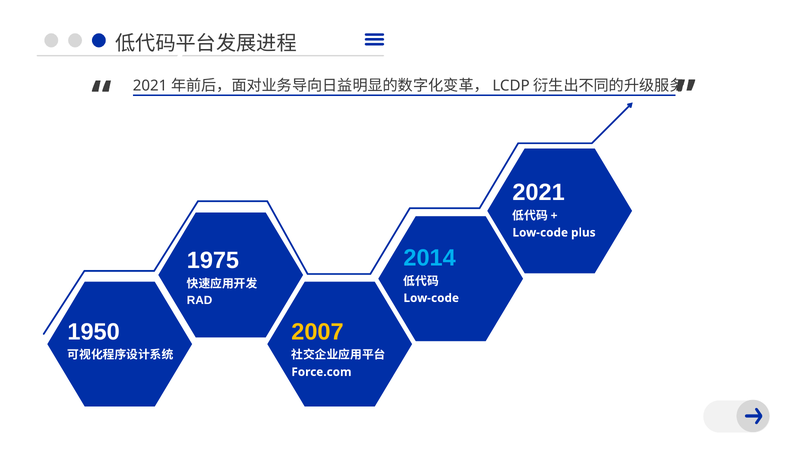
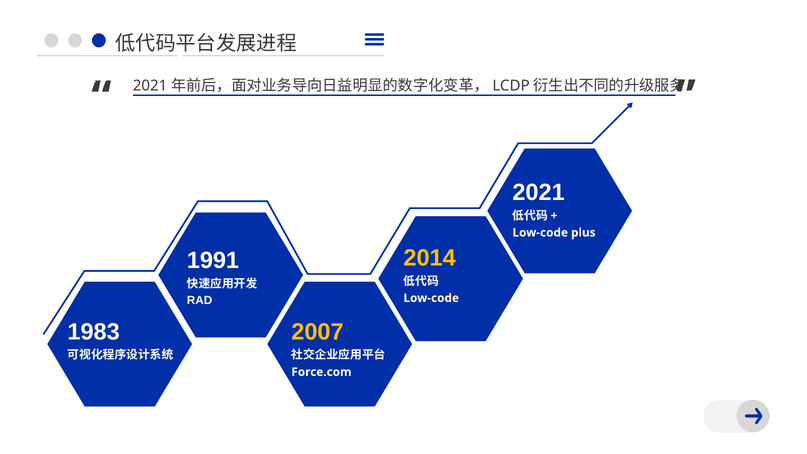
2014 colour: light blue -> yellow (430, 258)
1975: 1975 -> 1991 (213, 260)
1950: 1950 -> 1983 (94, 332)
